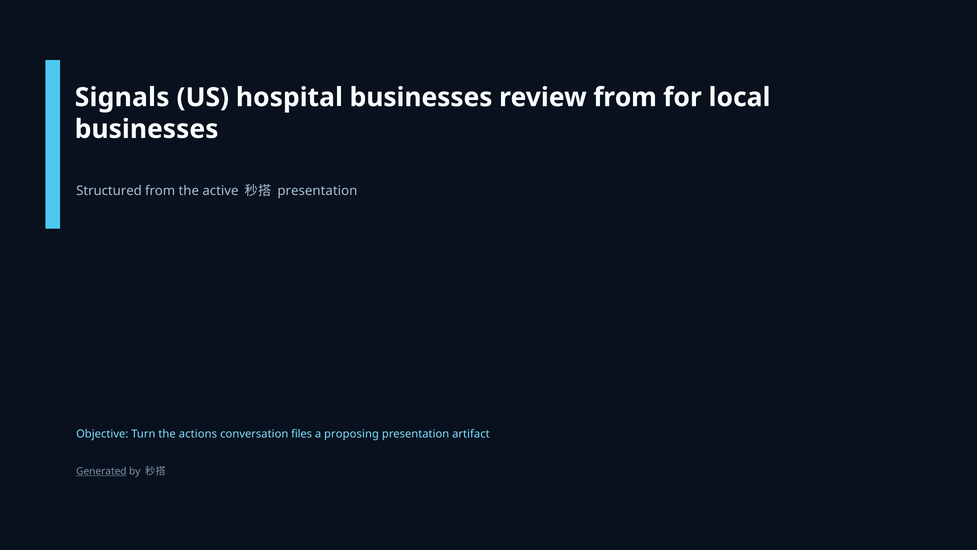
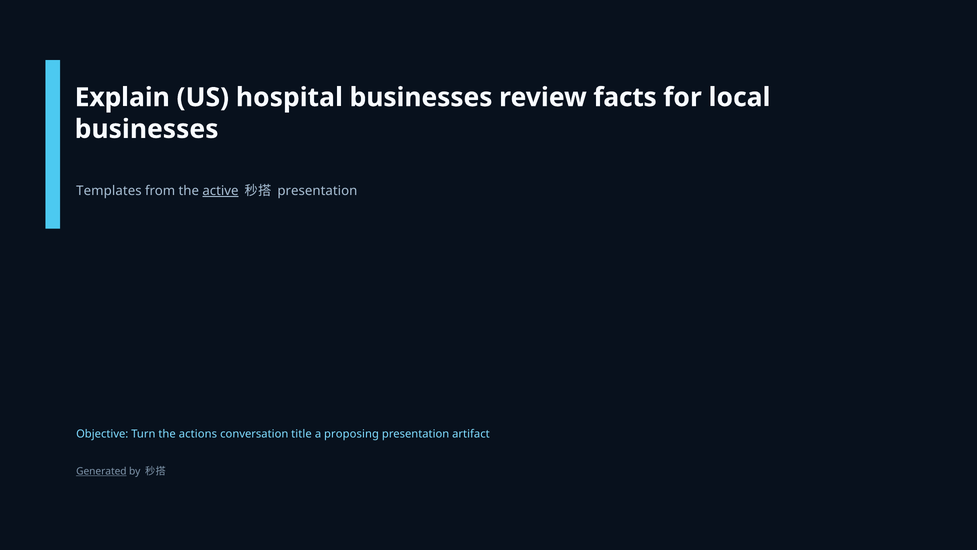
Signals: Signals -> Explain (122, 97)
review from: from -> facts (625, 97)
Structured: Structured -> Templates (109, 191)
active underline: none -> present (220, 191)
files: files -> title (302, 434)
